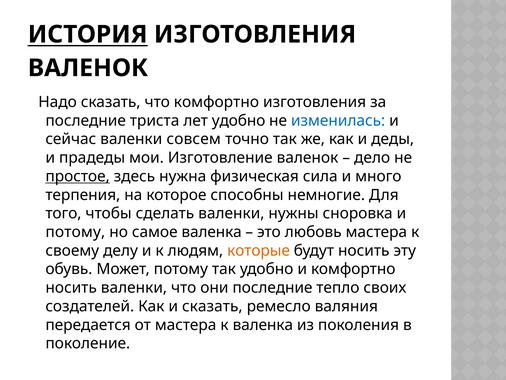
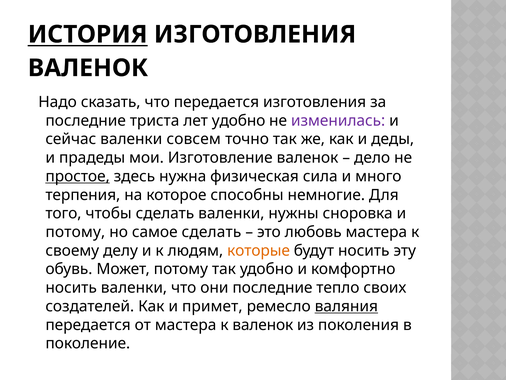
что комфортно: комфортно -> передается (216, 102)
изменилась colour: blue -> purple (338, 120)
самое валенка: валенка -> сделать (211, 232)
и сказать: сказать -> примет (212, 306)
валяния underline: none -> present (346, 306)
к валенка: валенка -> валенок (263, 324)
